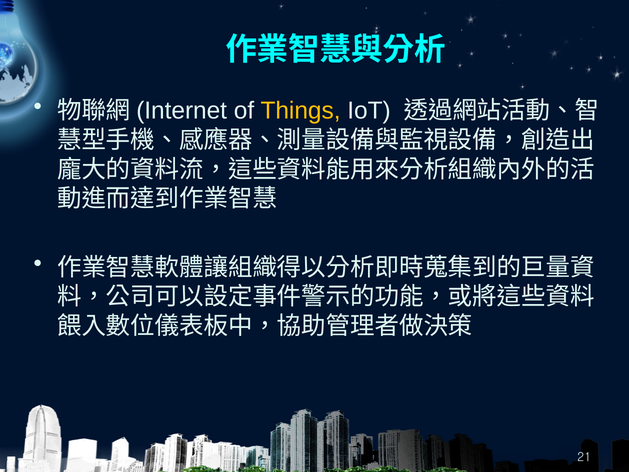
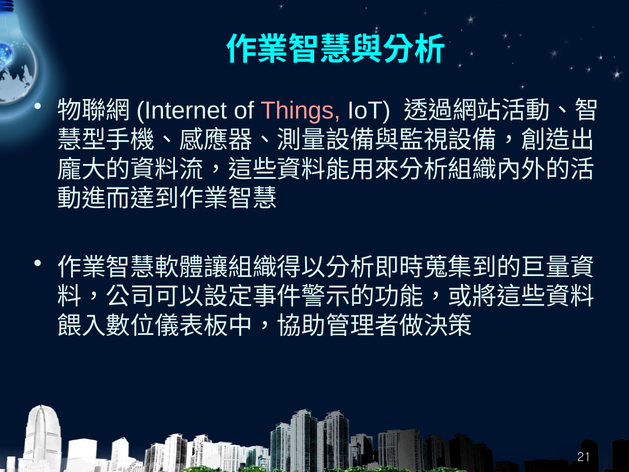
Things colour: yellow -> pink (301, 111)
